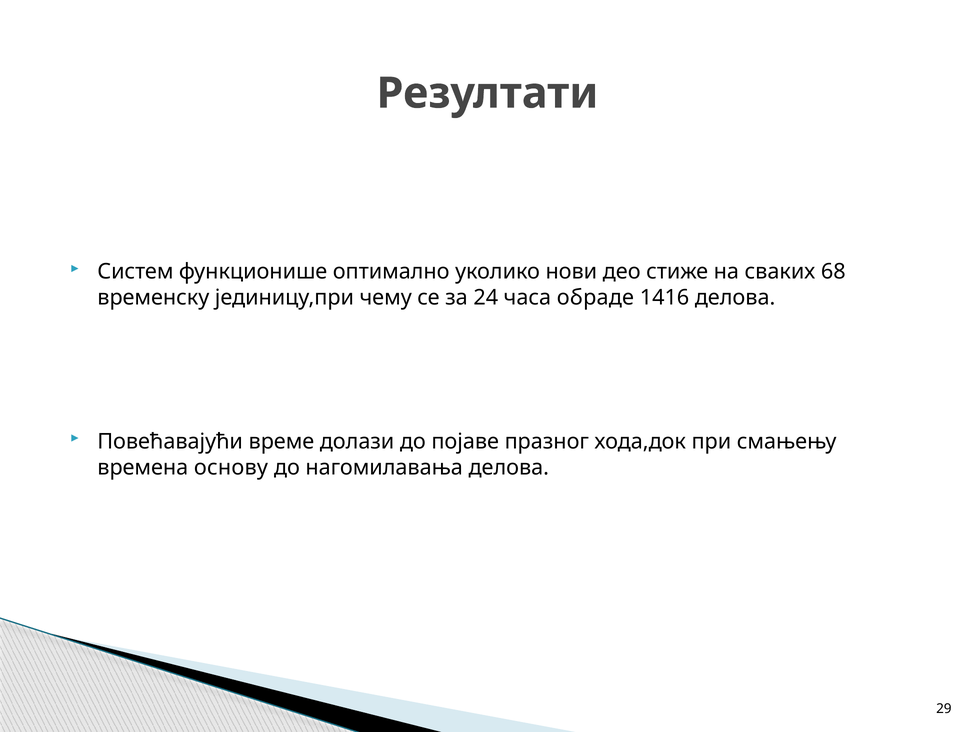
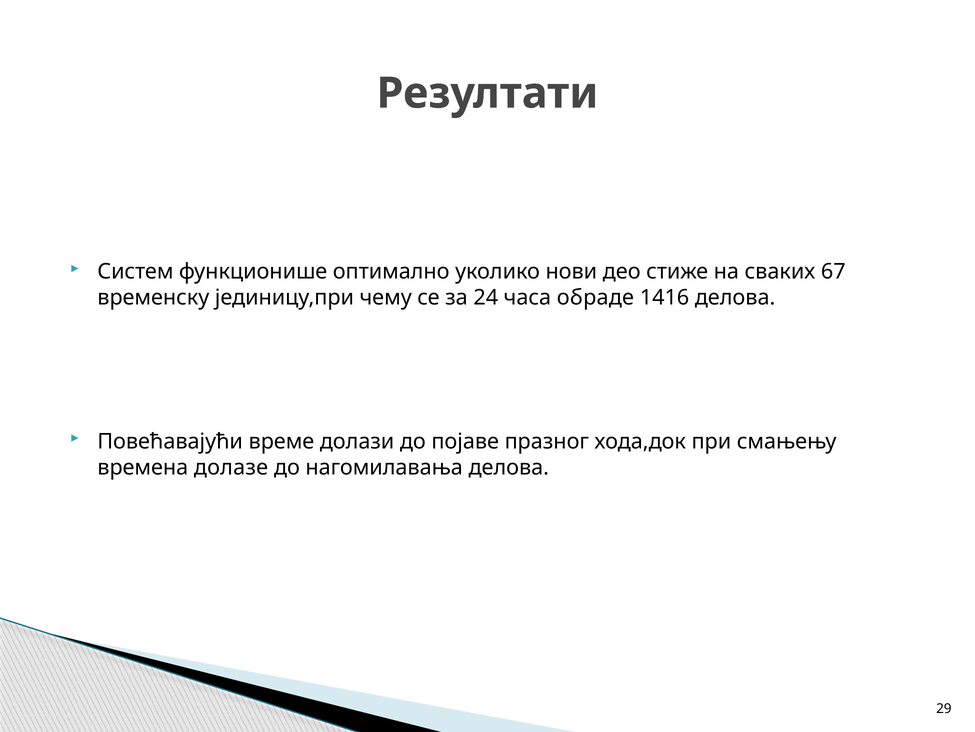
68: 68 -> 67 (833, 271)
основу: основу -> долазе (231, 467)
